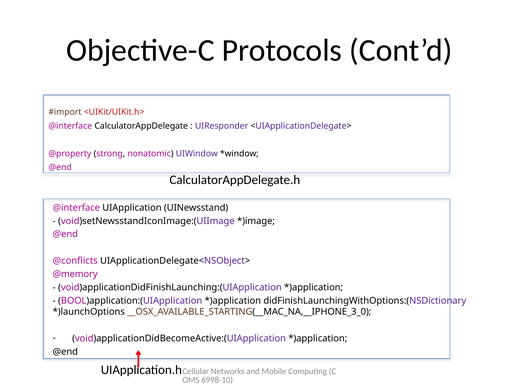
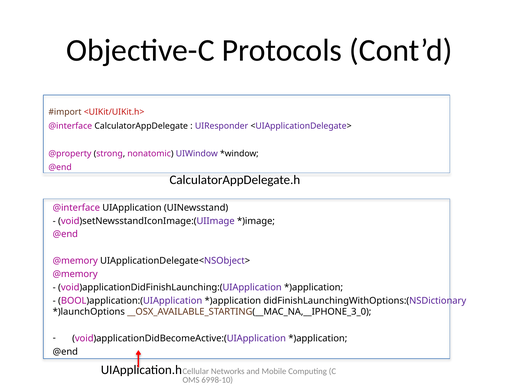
@conflicts: @conflicts -> @memory (75, 261)
